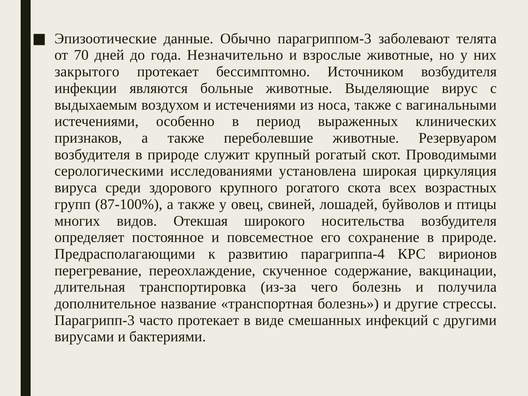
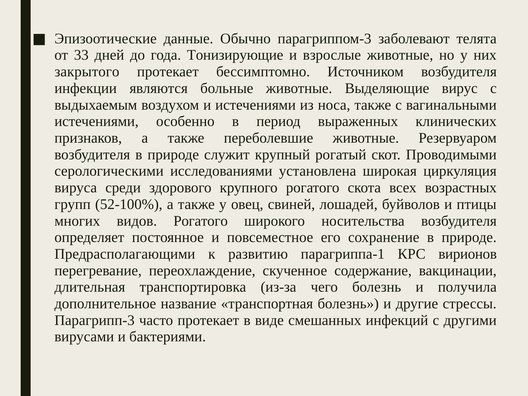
70: 70 -> 33 (81, 55)
Незначительно: Незначительно -> Тонизирующие (235, 55)
87-100%: 87-100% -> 52-100% (129, 204)
видов Отекшая: Отекшая -> Рогатого (201, 221)
парагриппа-4: парагриппа-4 -> парагриппа-1 (343, 254)
